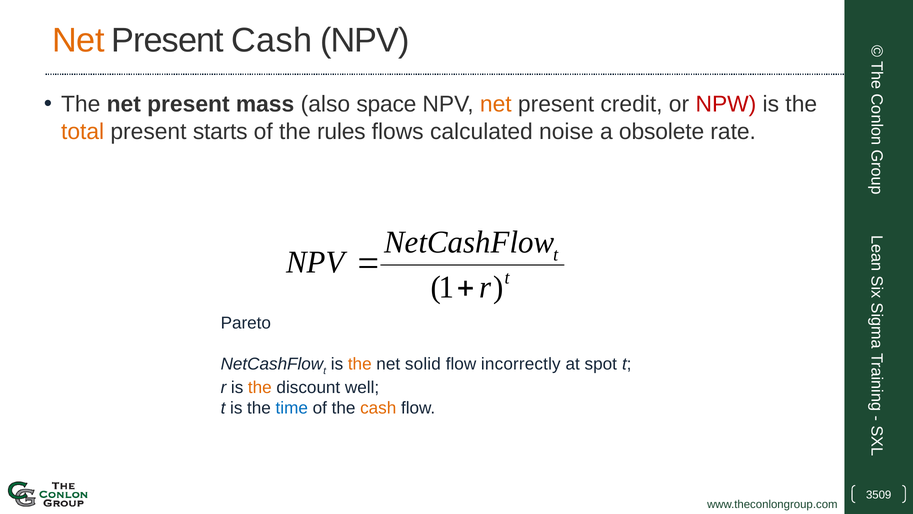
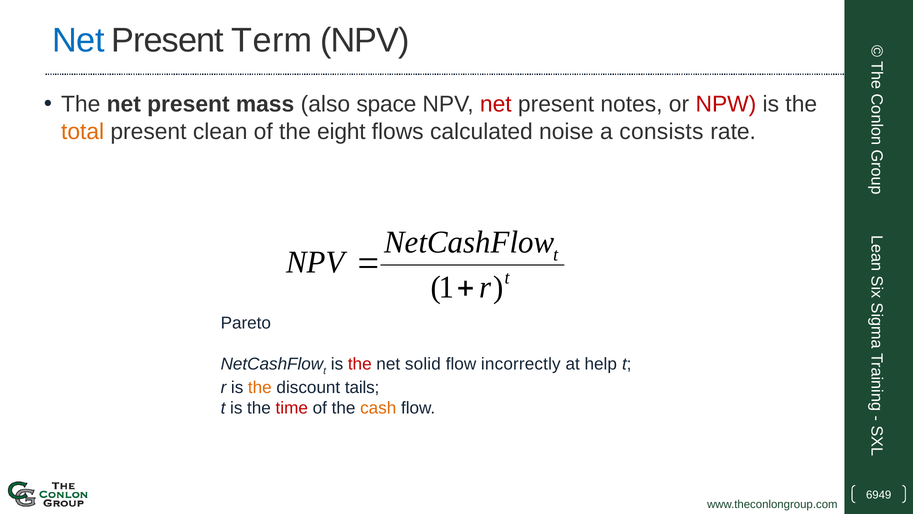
Net colour: orange -> blue (78, 41)
Present Cash: Cash -> Term (272, 41)
net colour: orange -> red (496, 104)
credit: credit -> notes (631, 104)
starts: starts -> clean (220, 132)
rules: rules -> eight (341, 132)
obsolete: obsolete -> consists (661, 132)
the colour: orange -> red (360, 364)
spot: spot -> help (601, 364)
well: well -> tails (362, 387)
time colour: blue -> red (292, 408)
3509: 3509 -> 6949 (879, 494)
